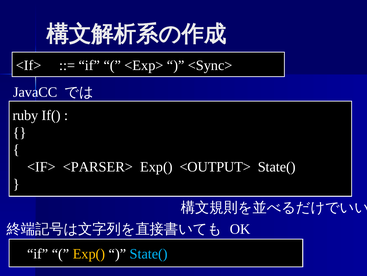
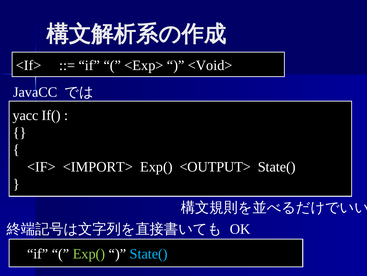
<Sync>: <Sync> -> <Void> (210, 65)
ruby: ruby -> yacc (25, 115)
<PARSER>: <PARSER> -> <IMPORT> (98, 166)
Exp( colour: yellow -> light green (89, 253)
